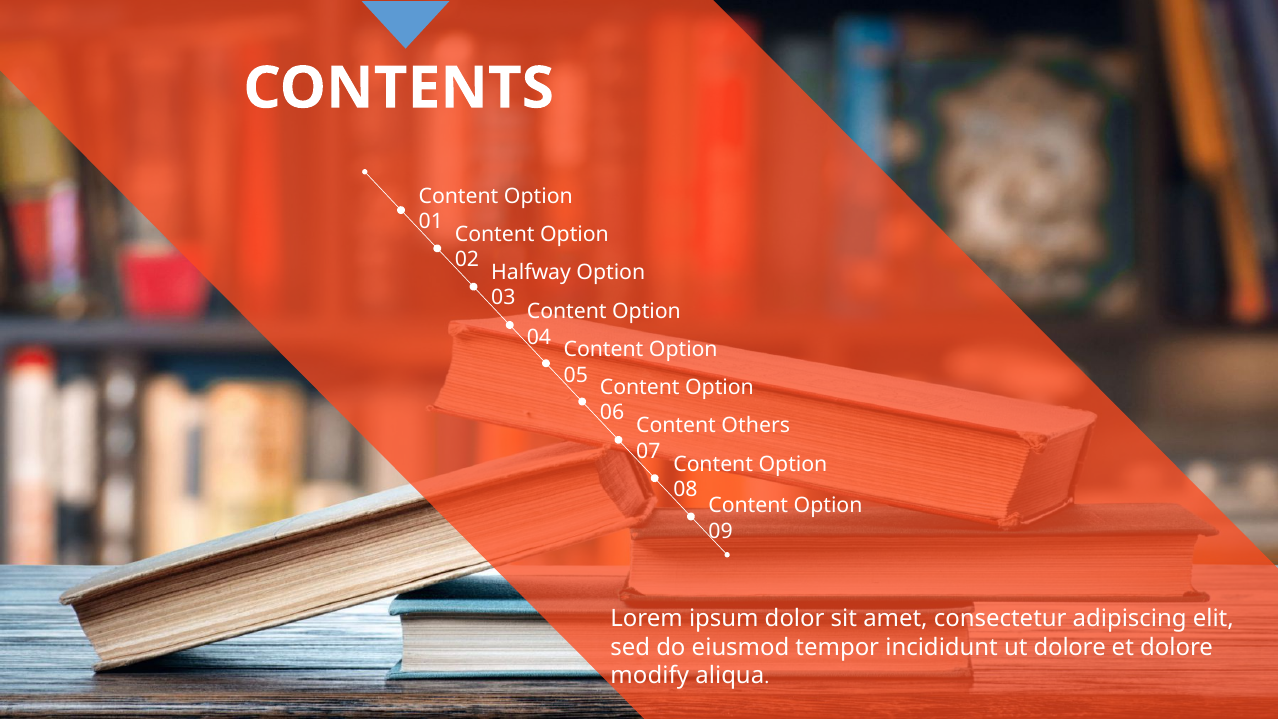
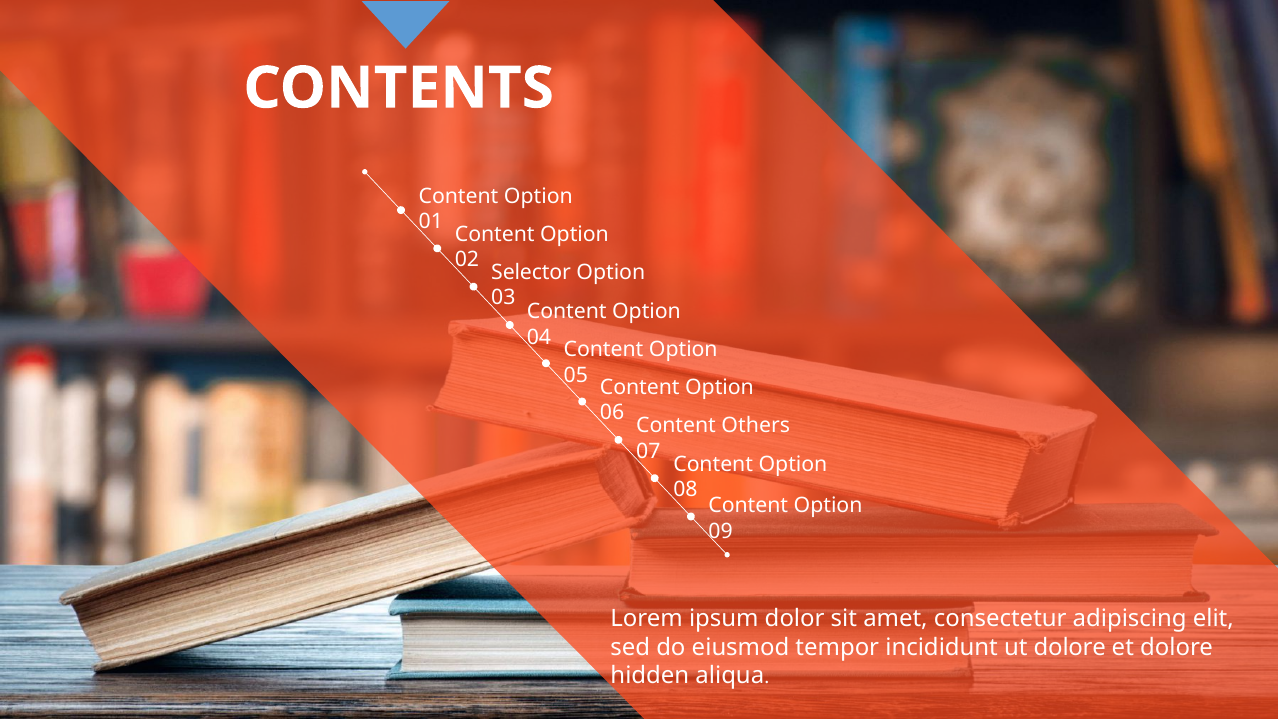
Halfway: Halfway -> Selector (531, 272)
modify: modify -> hidden (650, 676)
